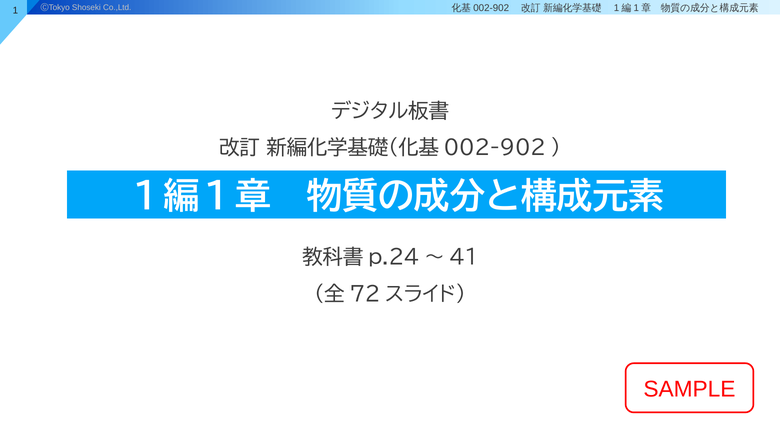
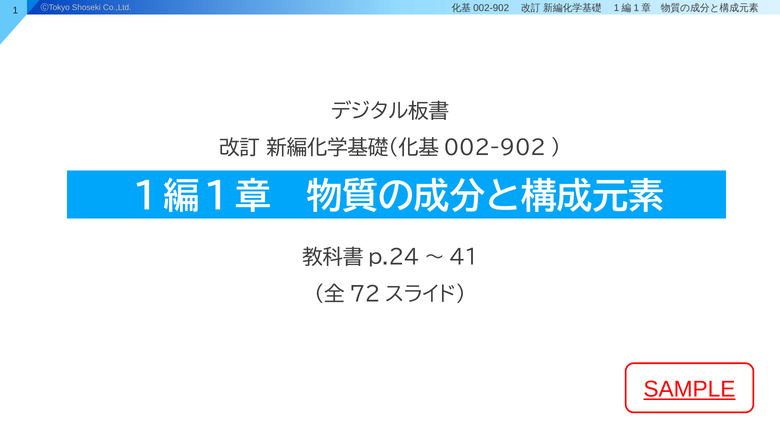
SAMPLE underline: none -> present (689, 389)
